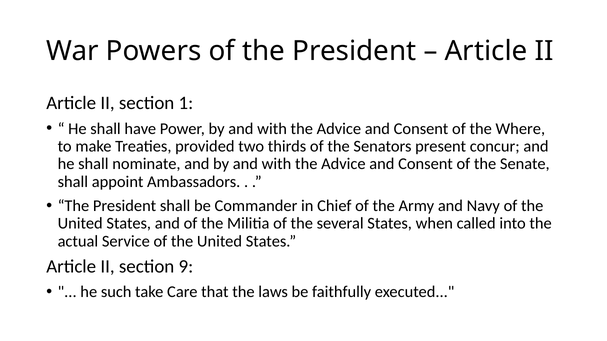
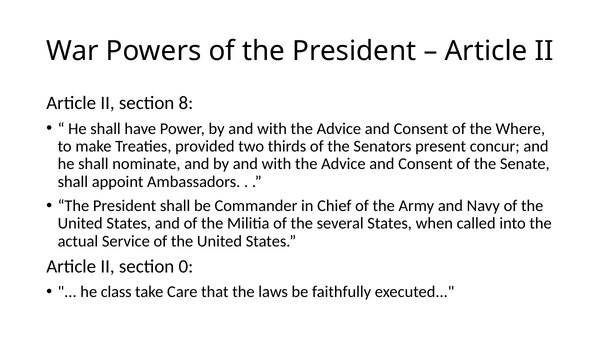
1: 1 -> 8 (186, 103)
9: 9 -> 0 (186, 267)
such: such -> class (116, 292)
